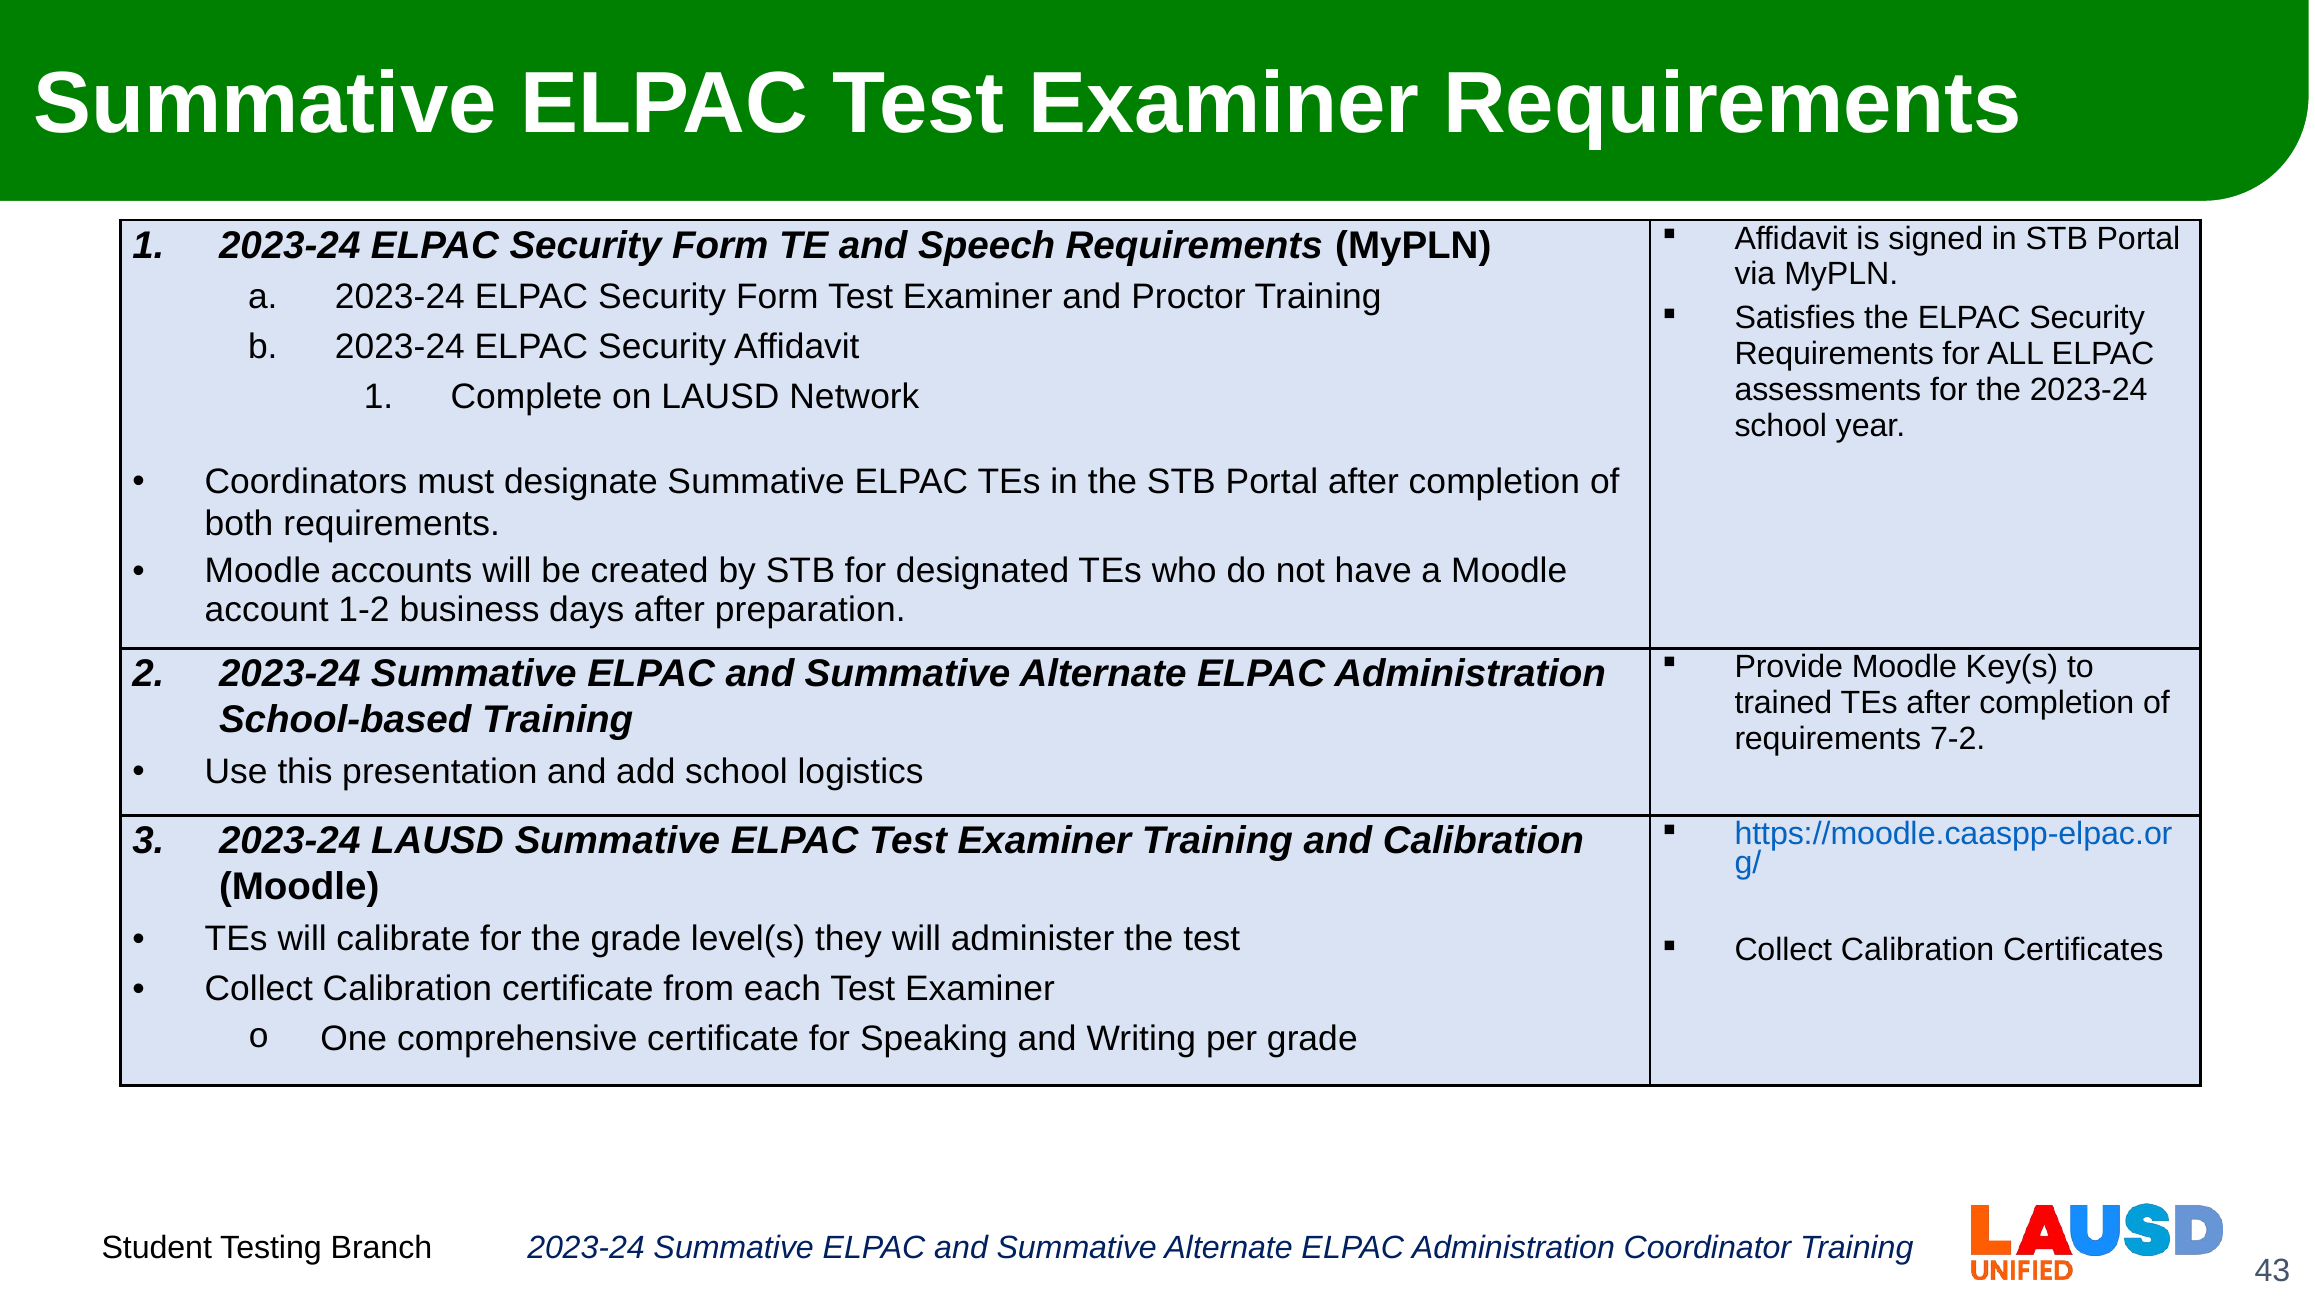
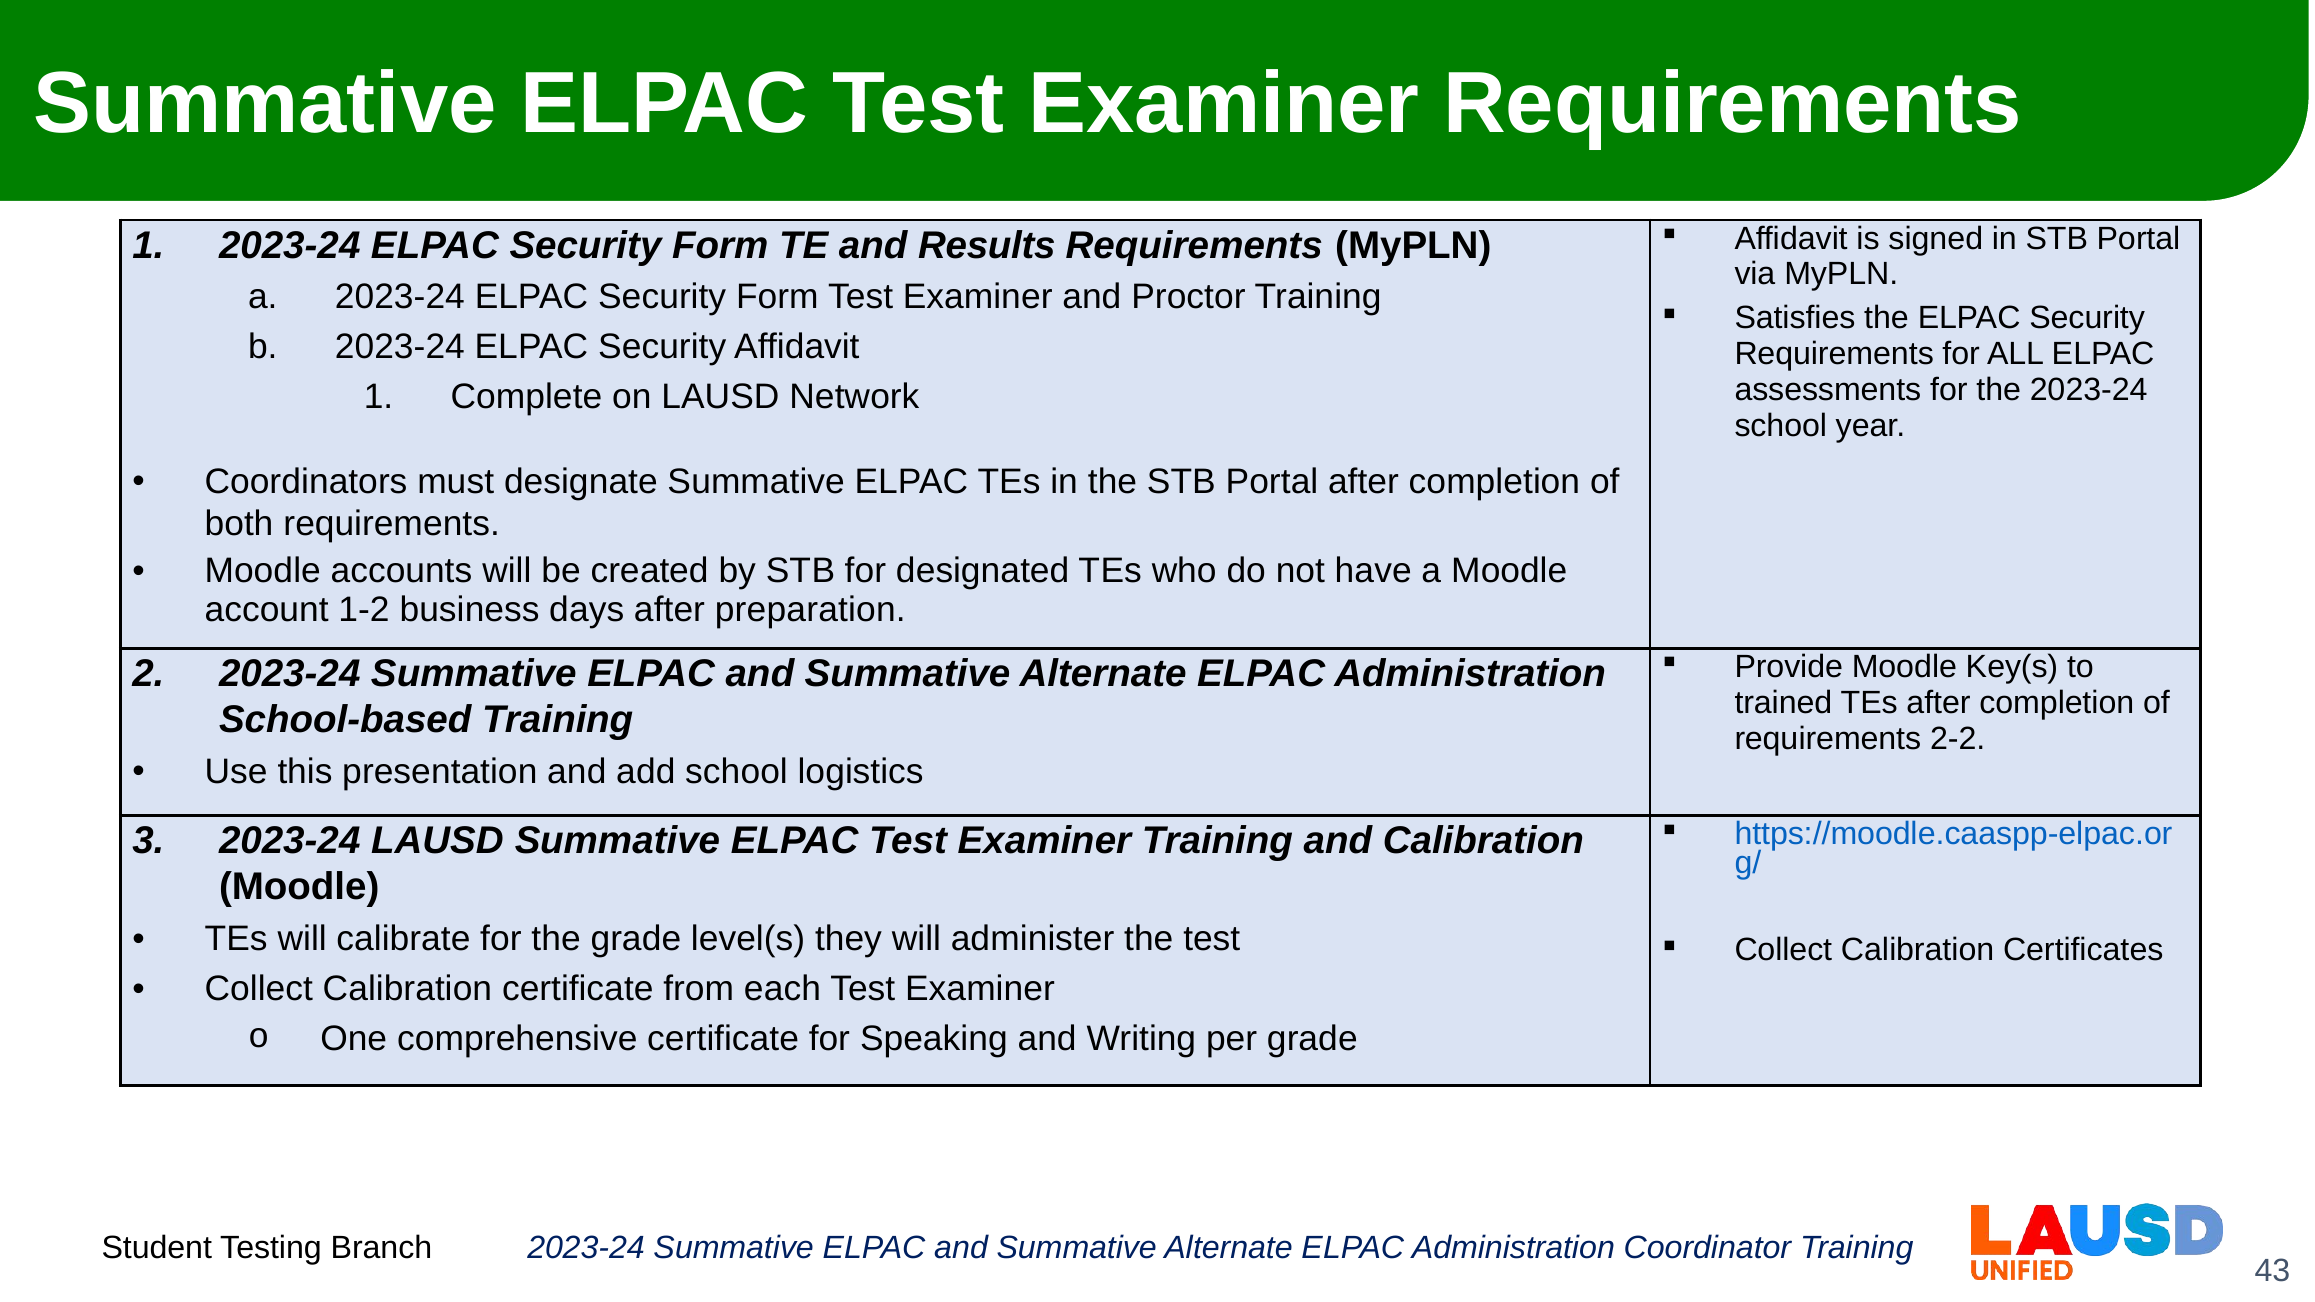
Speech: Speech -> Results (987, 245)
7-2: 7-2 -> 2-2 (1958, 739)
